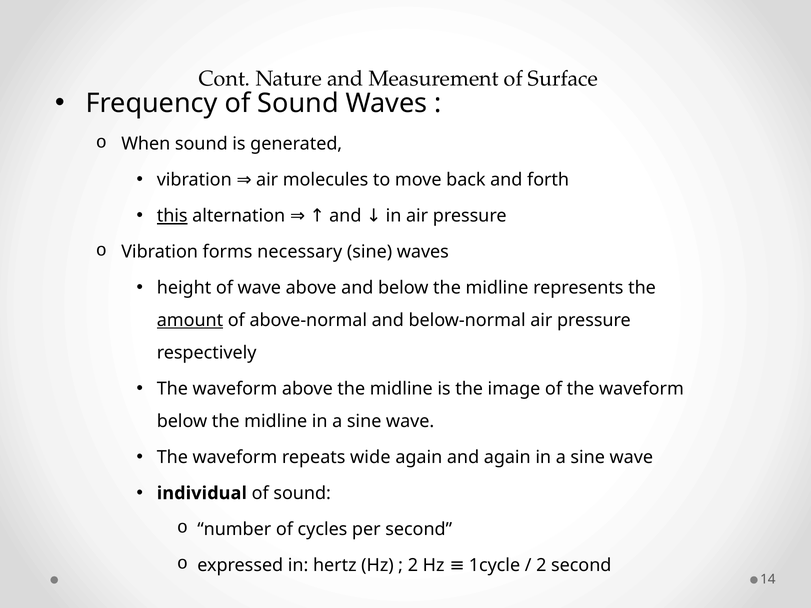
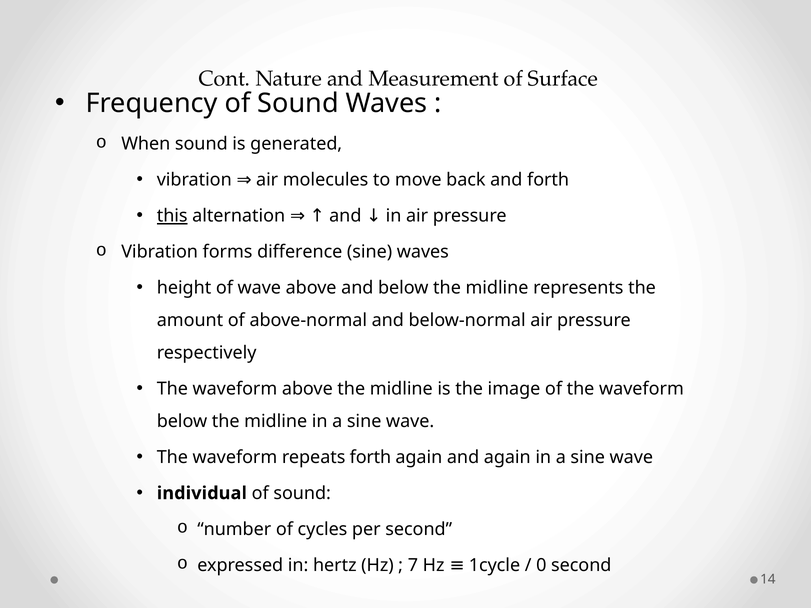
necessary: necessary -> difference (300, 252)
amount underline: present -> none (190, 321)
repeats wide: wide -> forth (370, 457)
2: 2 -> 7 (413, 565)
2: 2 -> 0 (541, 565)
